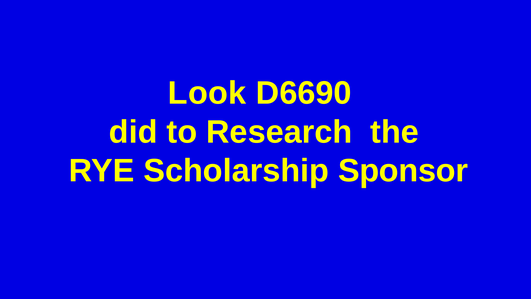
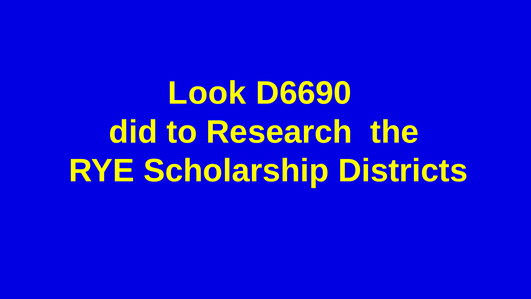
Sponsor: Sponsor -> Districts (403, 171)
